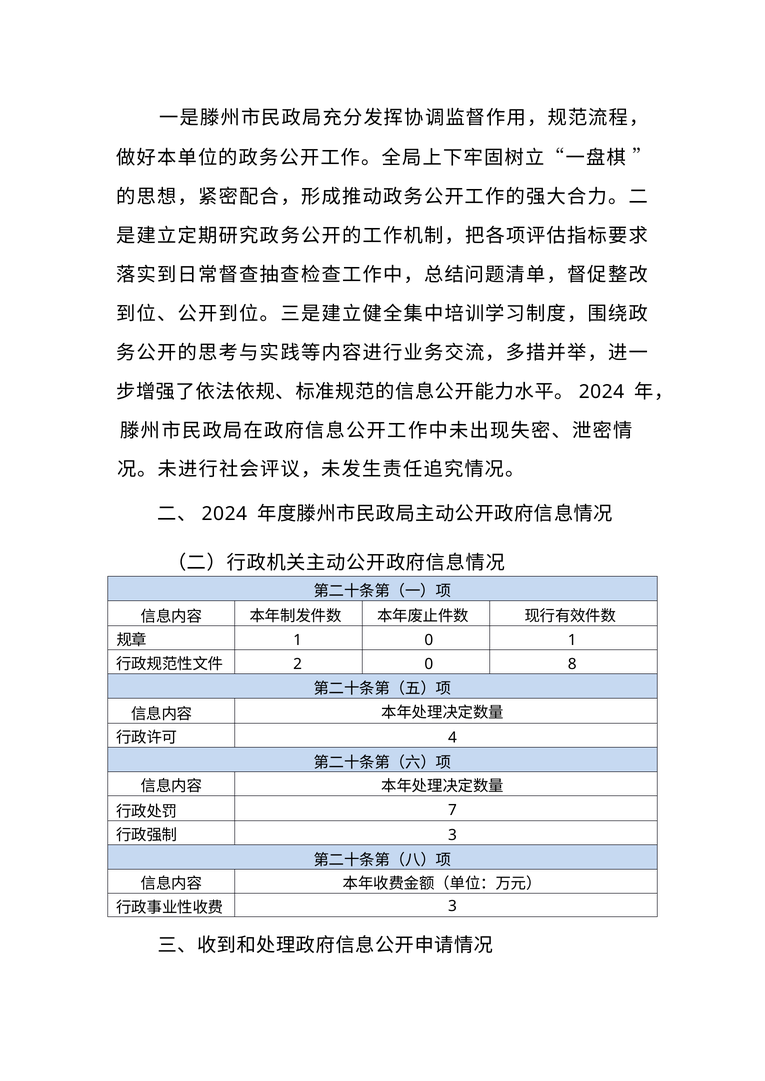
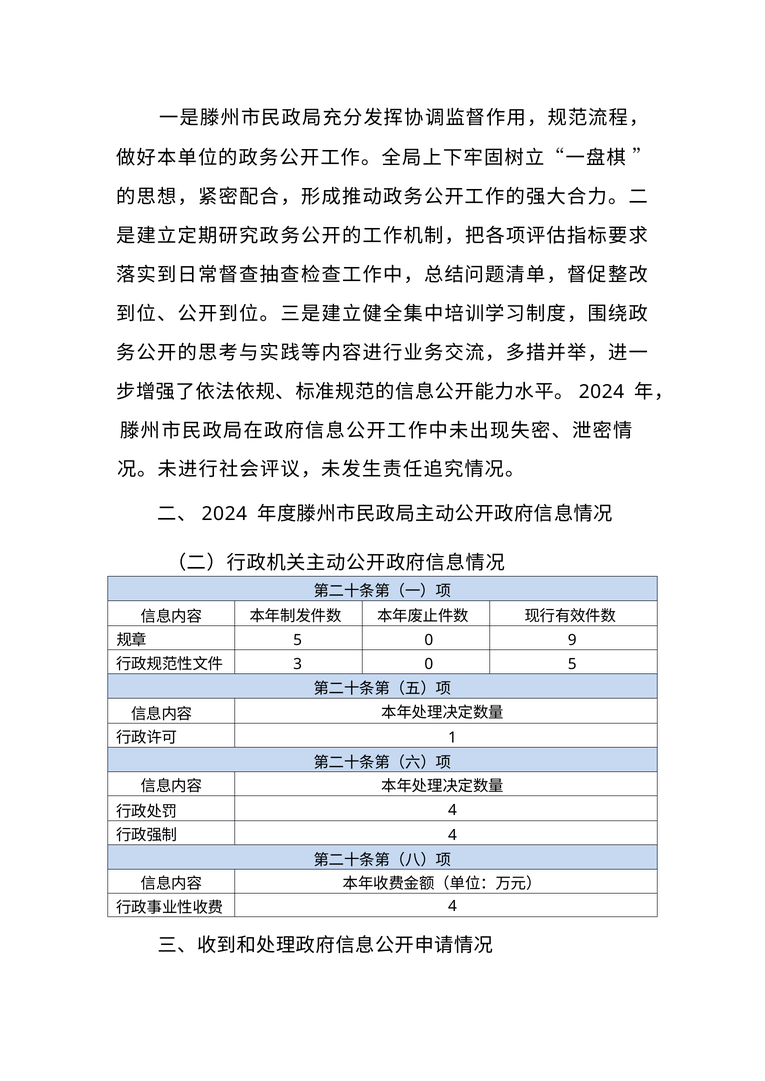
1: 1 -> 5 (298, 640)
0 1: 1 -> 9 (572, 640)
2: 2 -> 3 (298, 665)
0 8: 8 -> 5 (572, 665)
4: 4 -> 1 (452, 738)
7: 7 -> 4 (452, 811)
3: 3 -> 4 (452, 836)
3: 3 -> 4 (452, 907)
